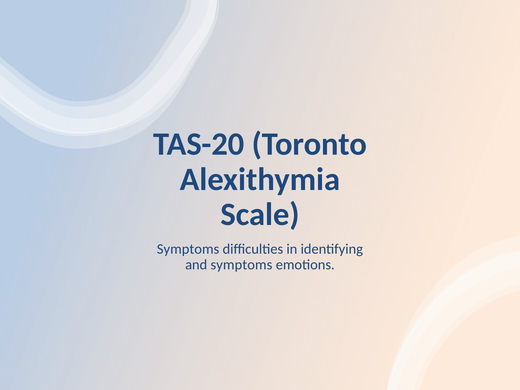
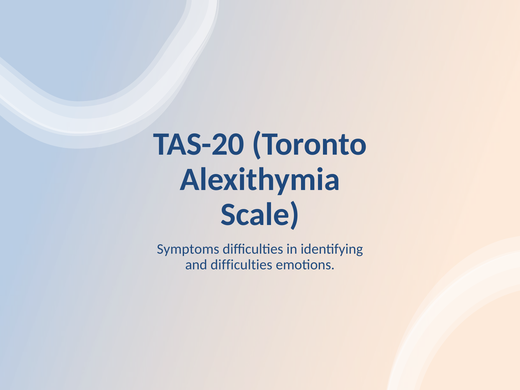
and symptoms: symptoms -> difficulties (241, 265)
